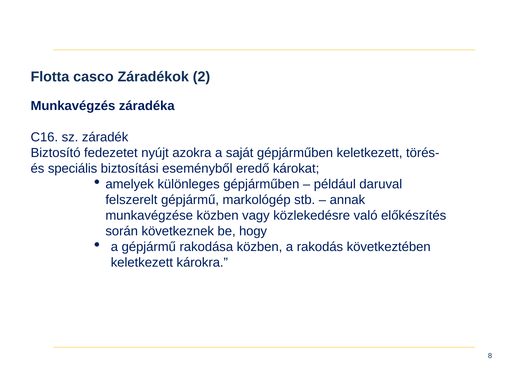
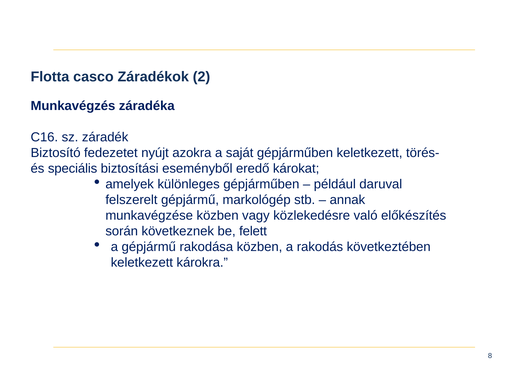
hogy: hogy -> felett (253, 231)
